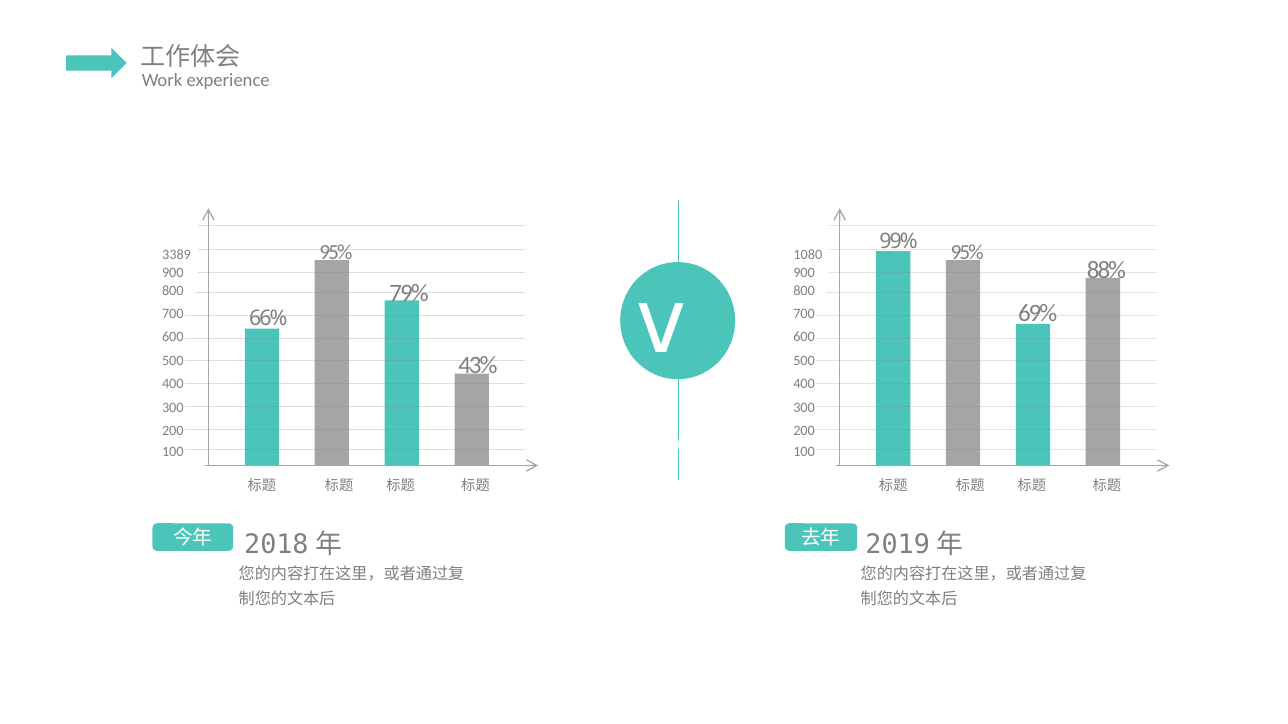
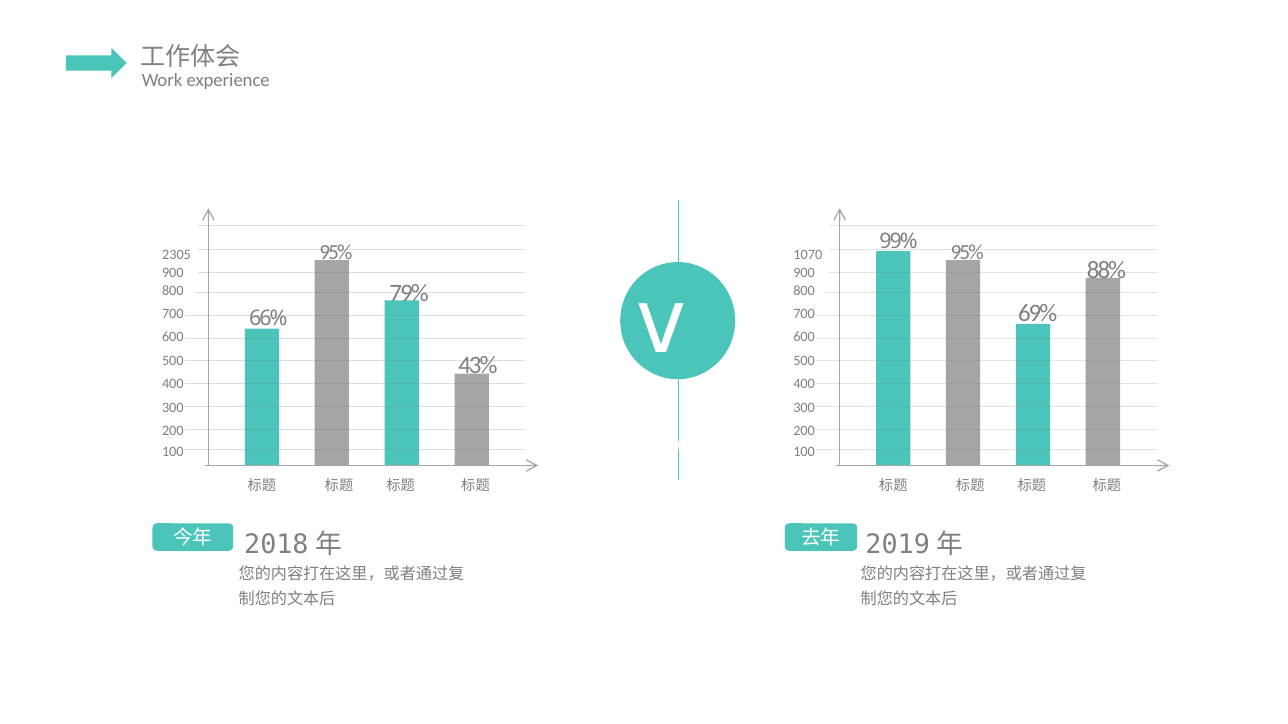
3389: 3389 -> 2305 (177, 255)
1080: 1080 -> 1070 (808, 255)
